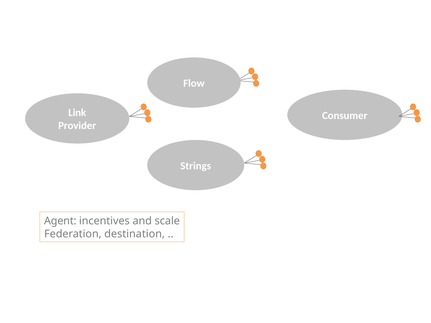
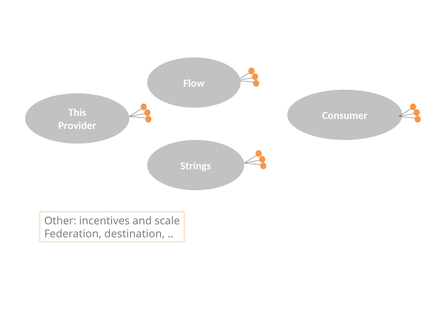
Link: Link -> This (77, 113)
Agent: Agent -> Other (60, 221)
